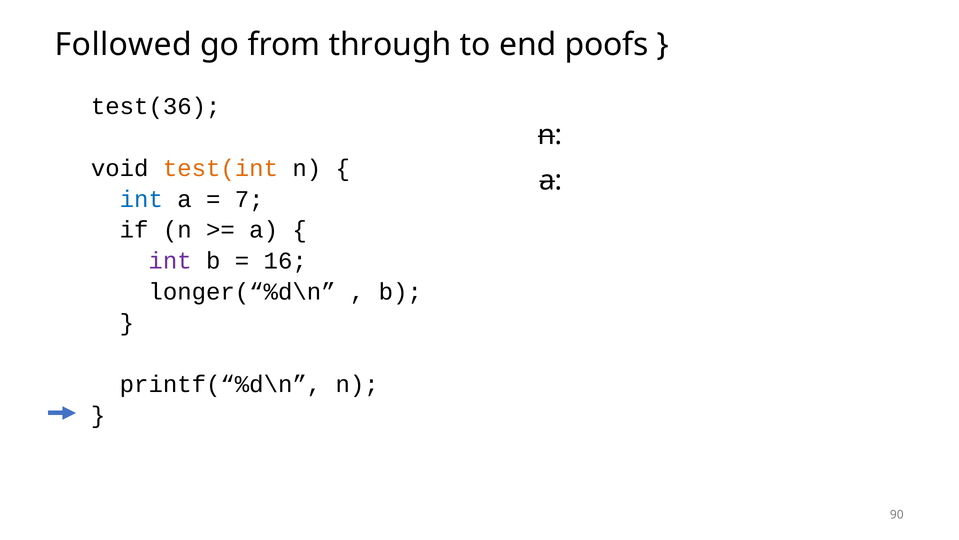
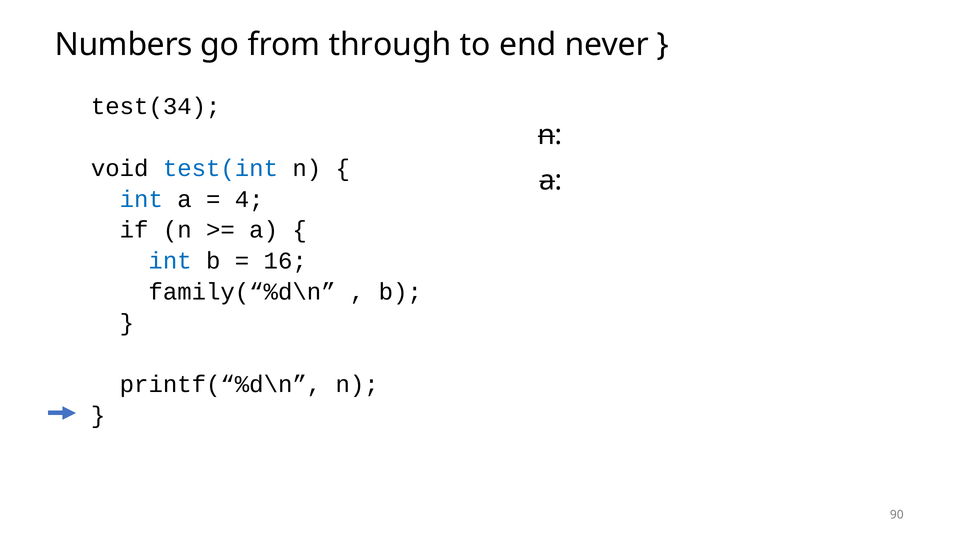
Followed: Followed -> Numbers (124, 45)
poofs: poofs -> never (607, 45)
test(36: test(36 -> test(34 (156, 106)
test(int colour: orange -> blue (220, 168)
7: 7 -> 4 (249, 199)
int colour: purple -> blue (170, 261)
longer(“%d\n: longer(“%d\n -> family(“%d\n (242, 292)
